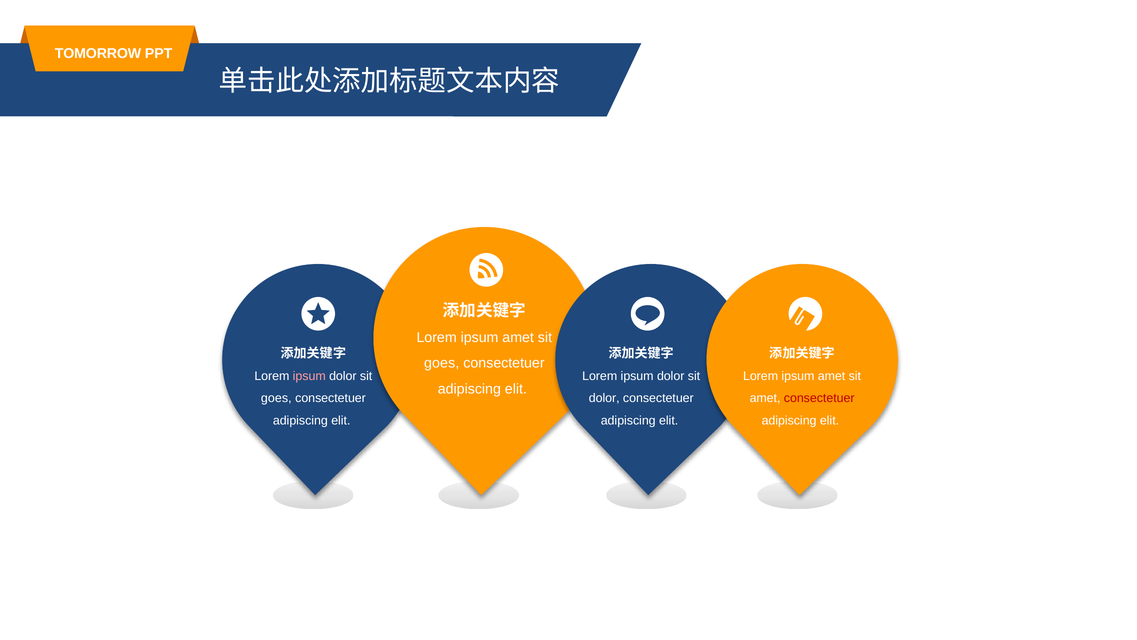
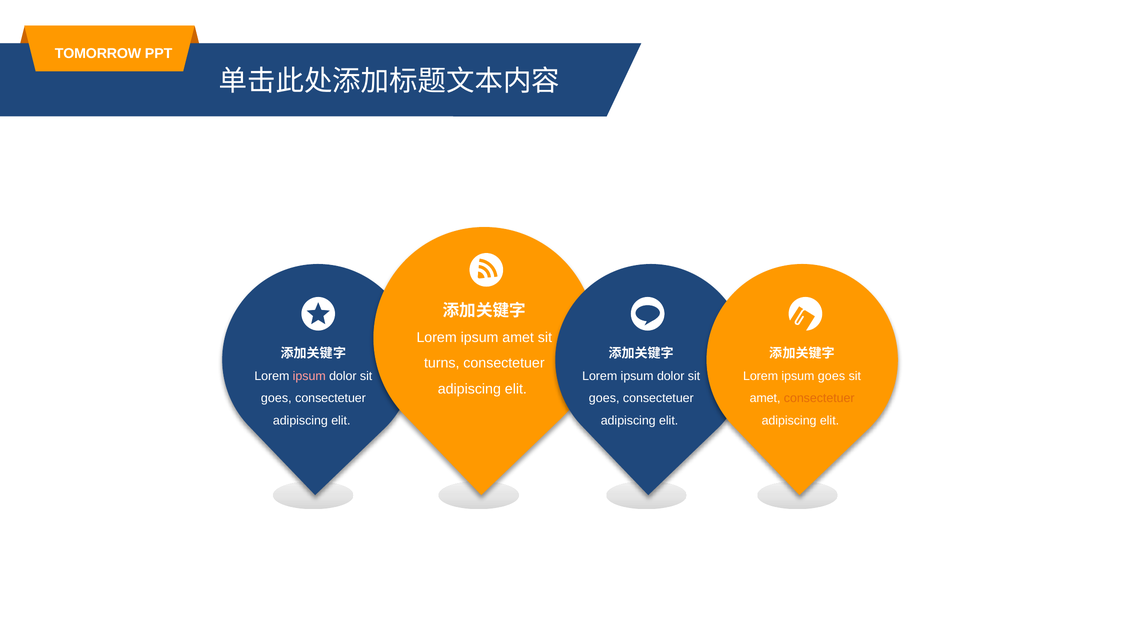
goes: goes -> turns (442, 363)
amet: amet -> goes (831, 376)
dolor: dolor -> goes (604, 398)
consectetuer colour: red -> orange (819, 398)
